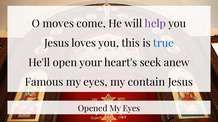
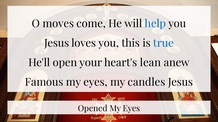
help colour: purple -> blue (155, 24)
seek: seek -> lean (150, 63)
contain: contain -> candles (146, 83)
